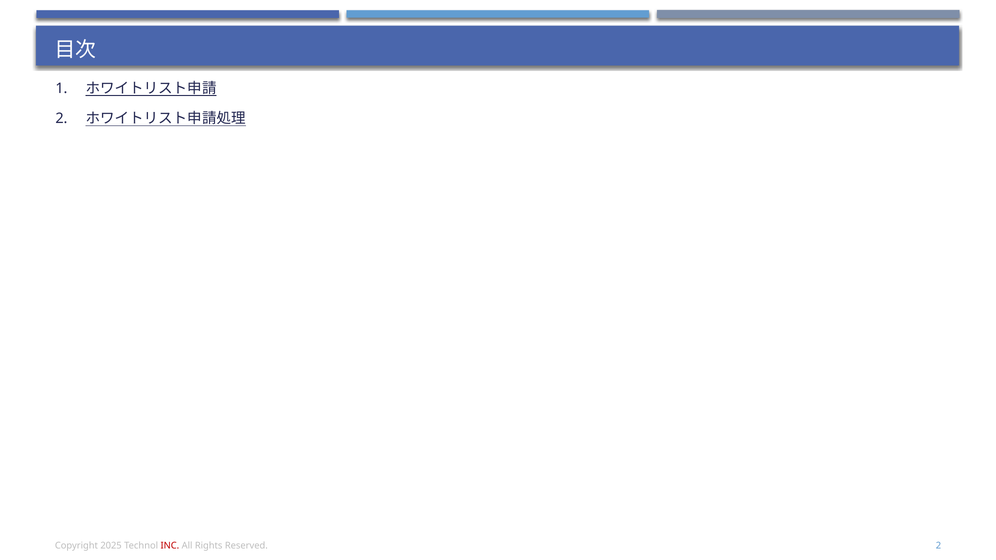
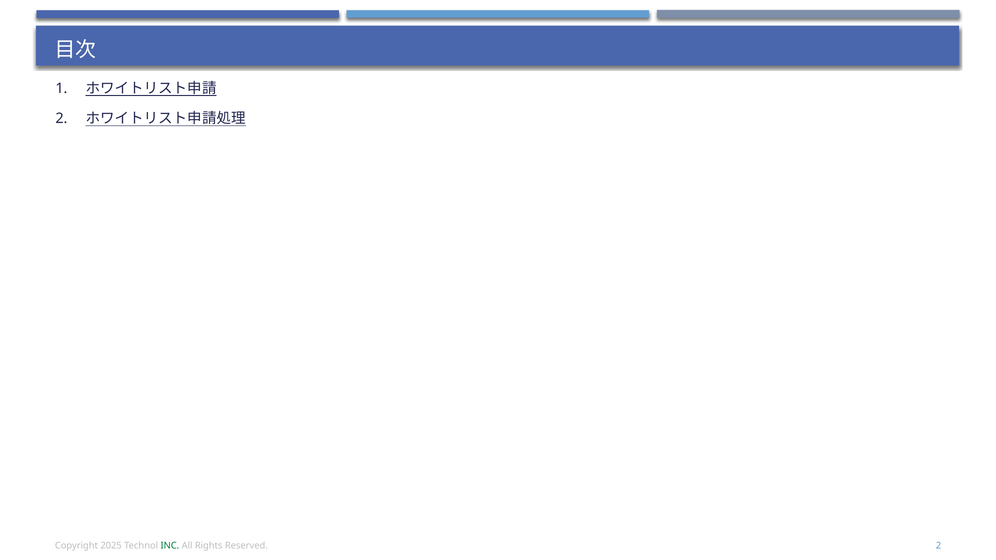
INC colour: red -> green (170, 546)
